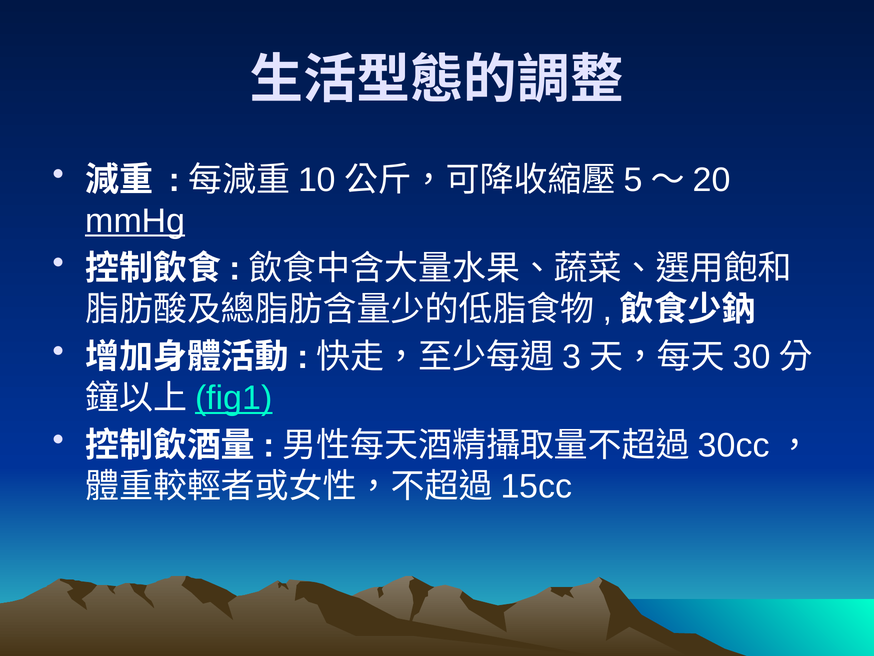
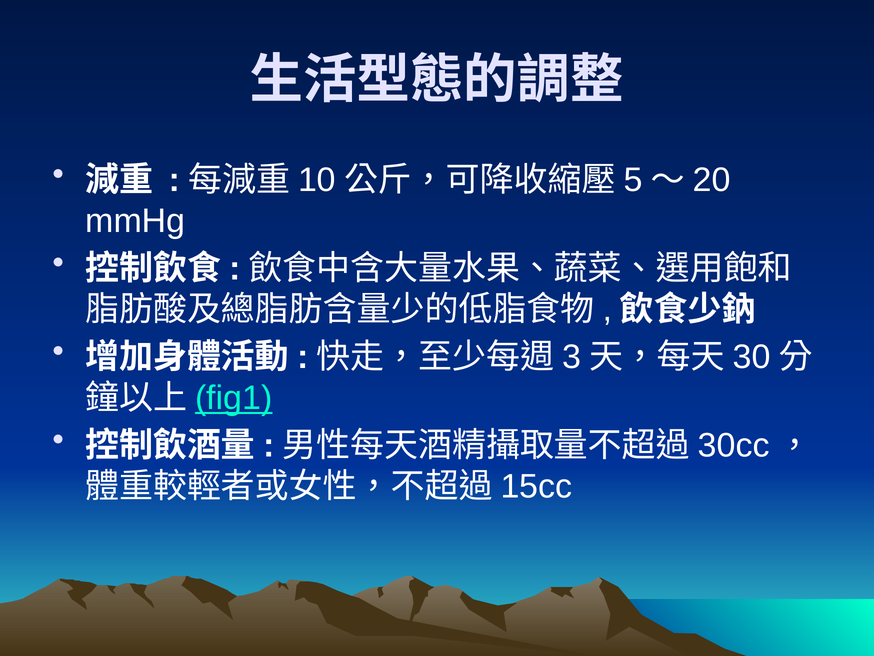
mmHg underline: present -> none (135, 221)
